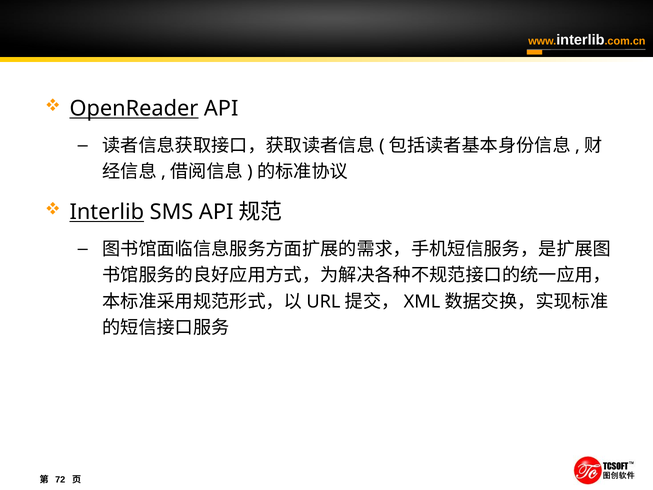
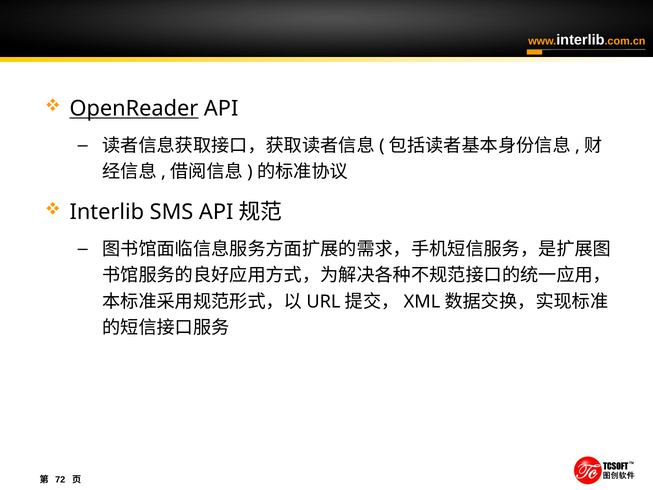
Interlib underline: present -> none (107, 212)
